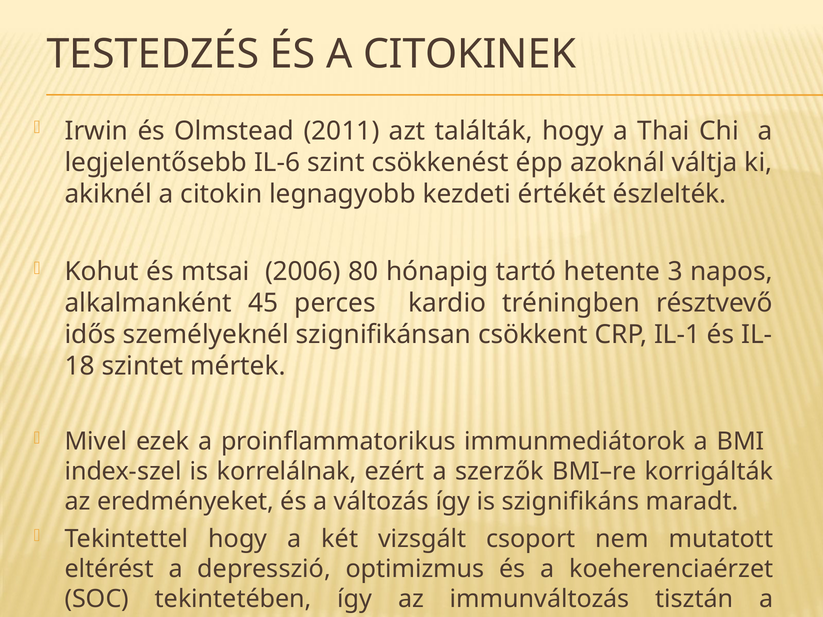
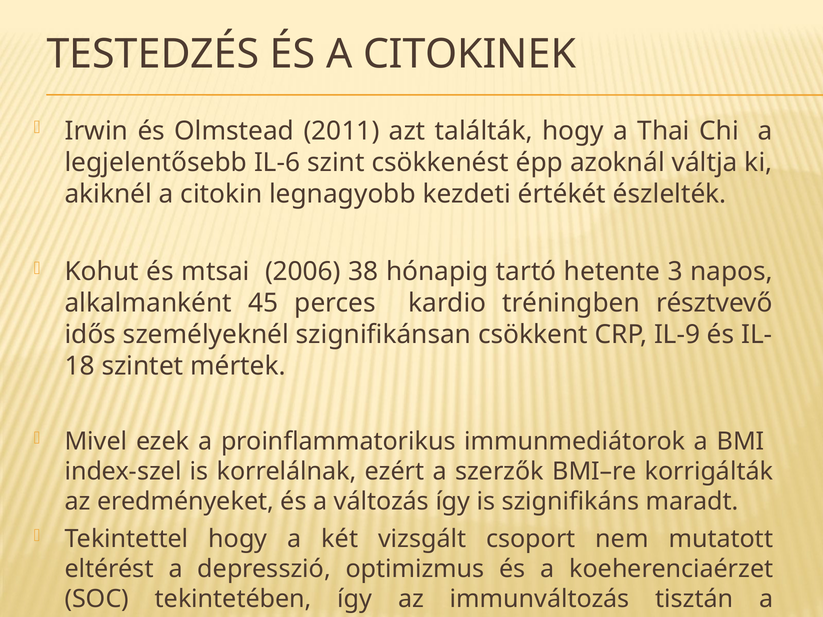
80: 80 -> 38 (363, 272)
IL-1: IL-1 -> IL-9 (677, 335)
